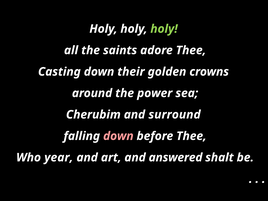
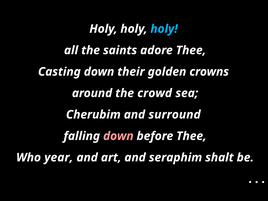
holy colour: light green -> light blue (164, 29)
power: power -> crowd (155, 93)
answered: answered -> seraphim (175, 157)
